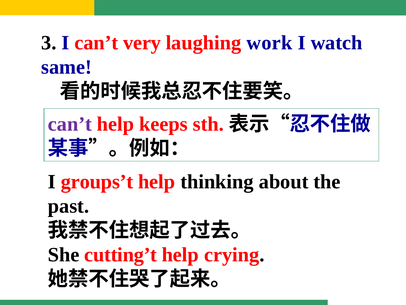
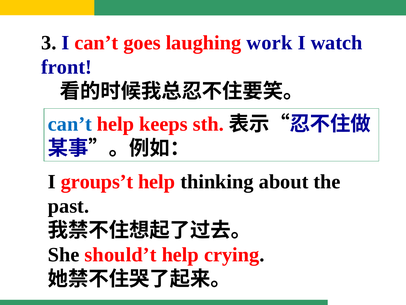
very: very -> goes (142, 43)
same: same -> front (67, 67)
can’t colour: purple -> blue (70, 124)
cutting’t: cutting’t -> should’t (121, 254)
